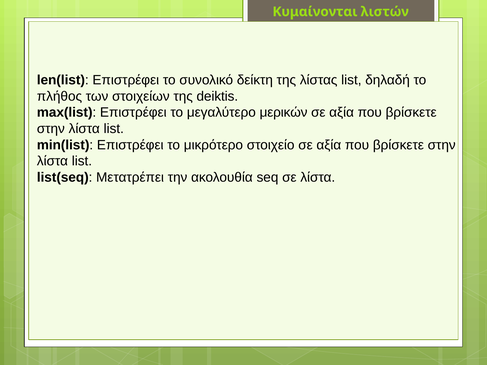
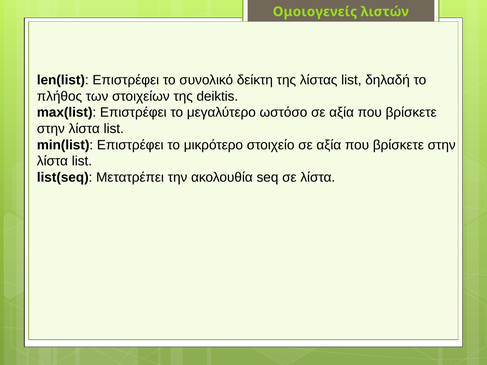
Κυμαίνονται: Κυμαίνονται -> Ομοιογενείς (315, 12)
μερικών: μερικών -> ωστόσο (283, 113)
